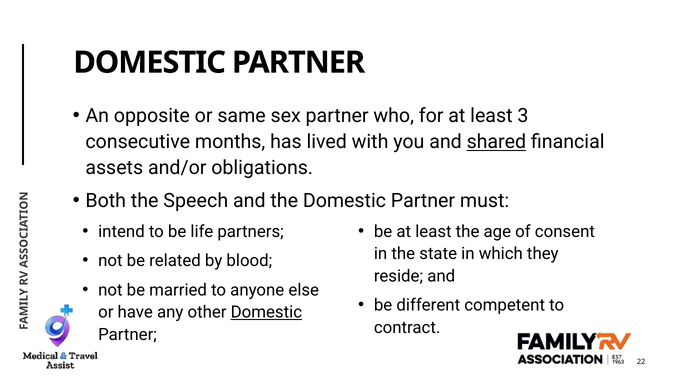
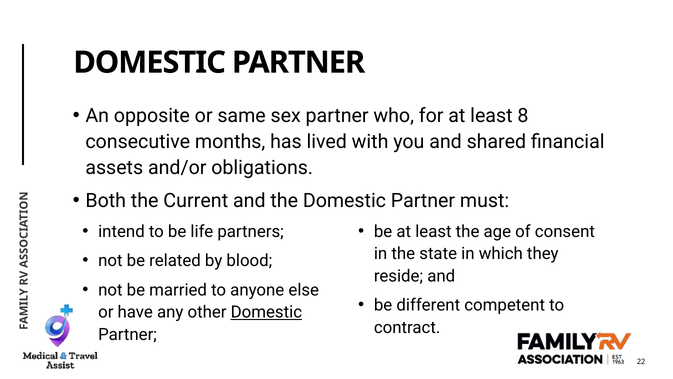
3: 3 -> 8 (523, 116)
shared underline: present -> none (496, 142)
Speech: Speech -> Current (196, 201)
